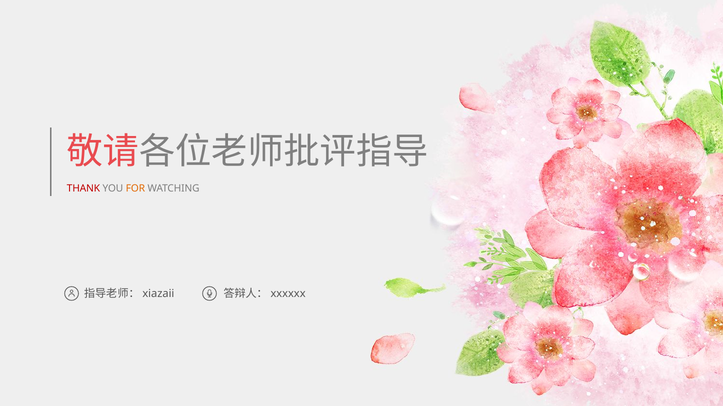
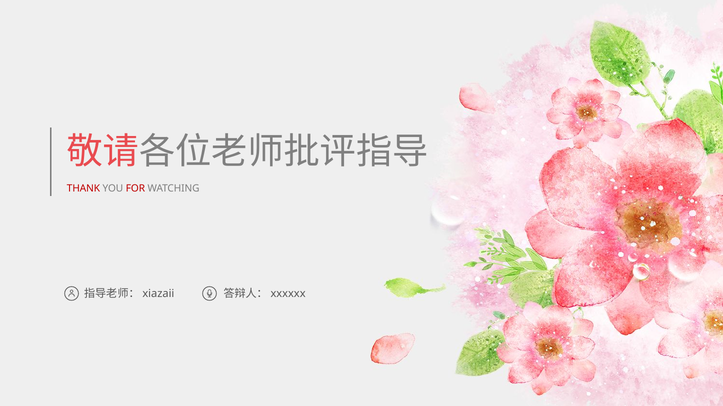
FOR colour: orange -> red (135, 189)
